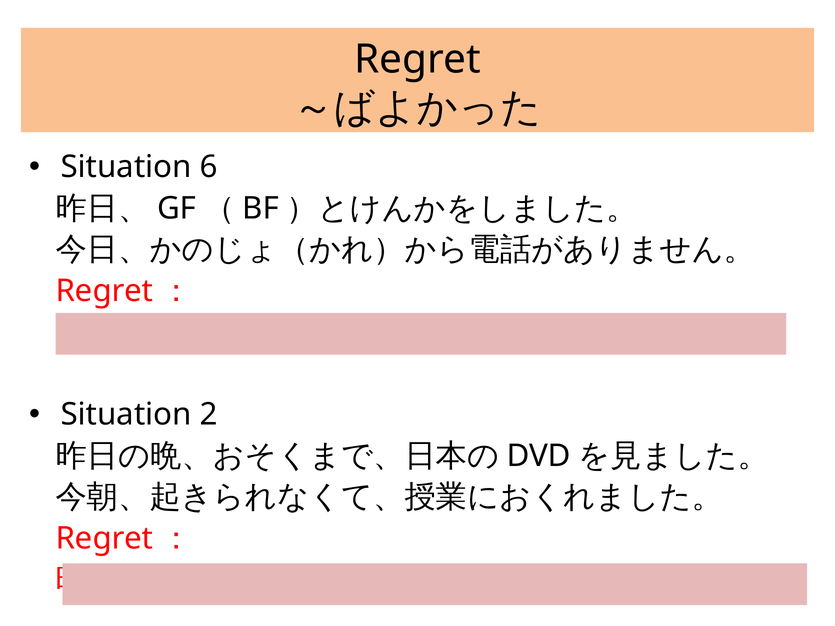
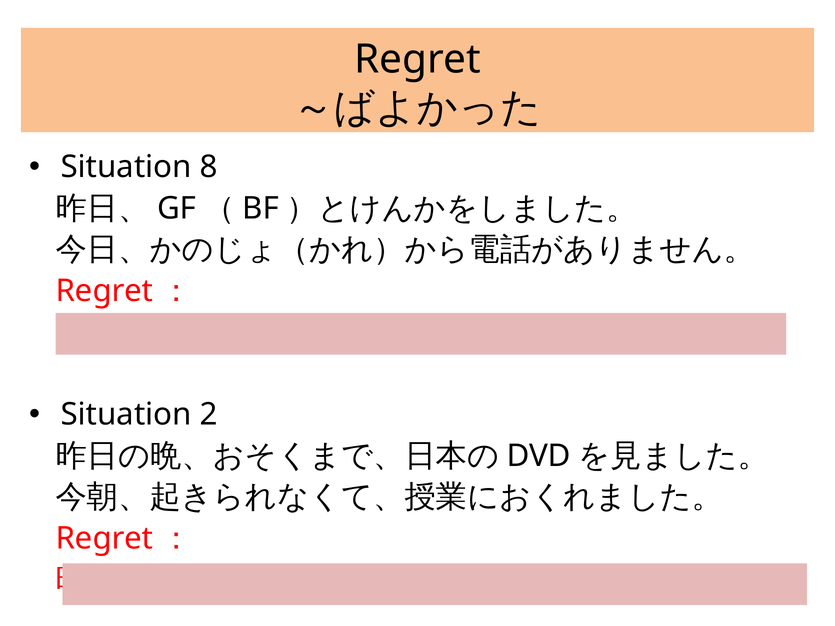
6: 6 -> 8 (209, 167)
